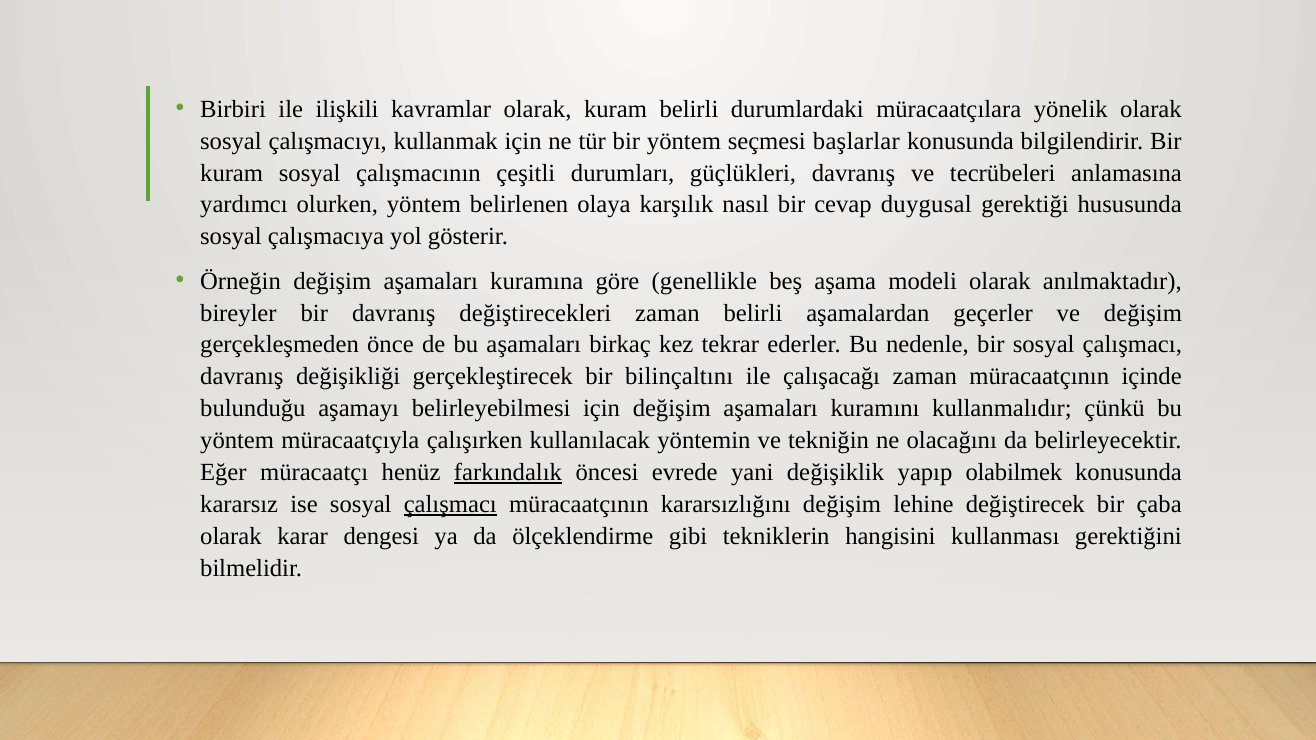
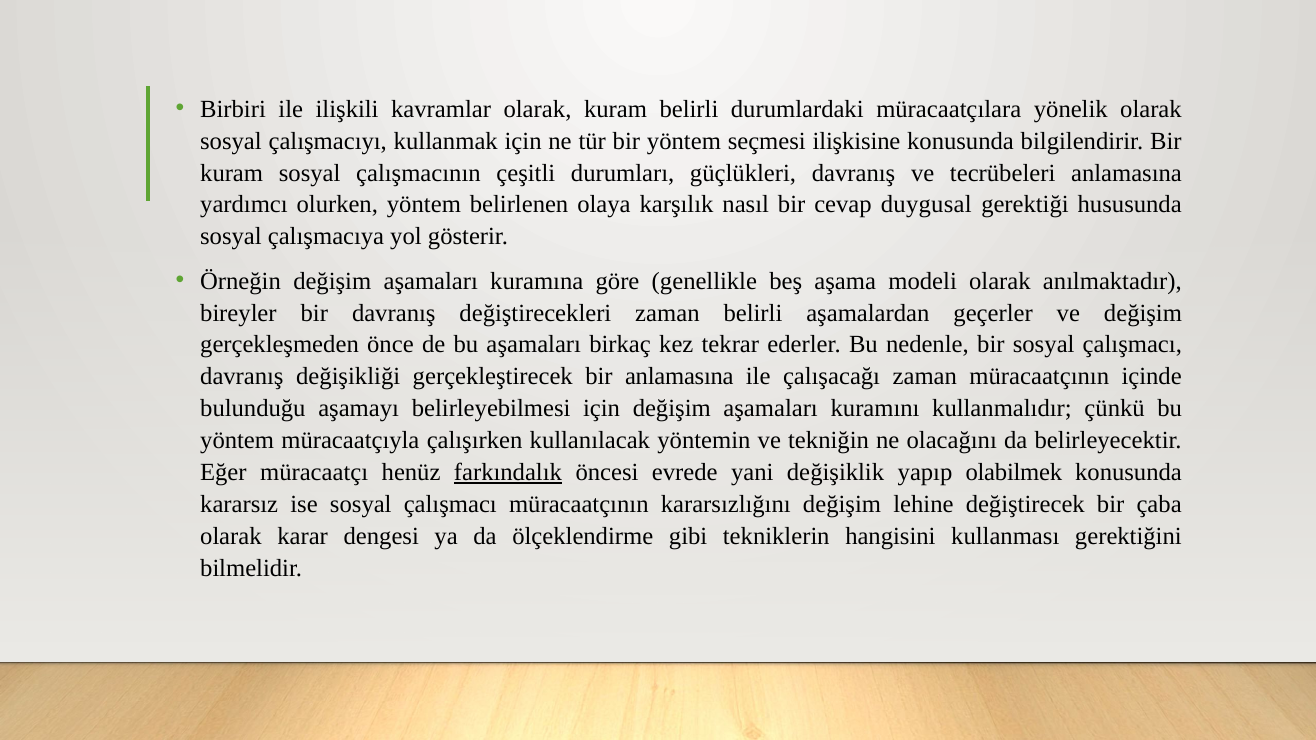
başlarlar: başlarlar -> ilişkisine (857, 141)
bir bilinçaltını: bilinçaltını -> anlamasına (679, 377)
çalışmacı underline: present -> none (450, 505)
